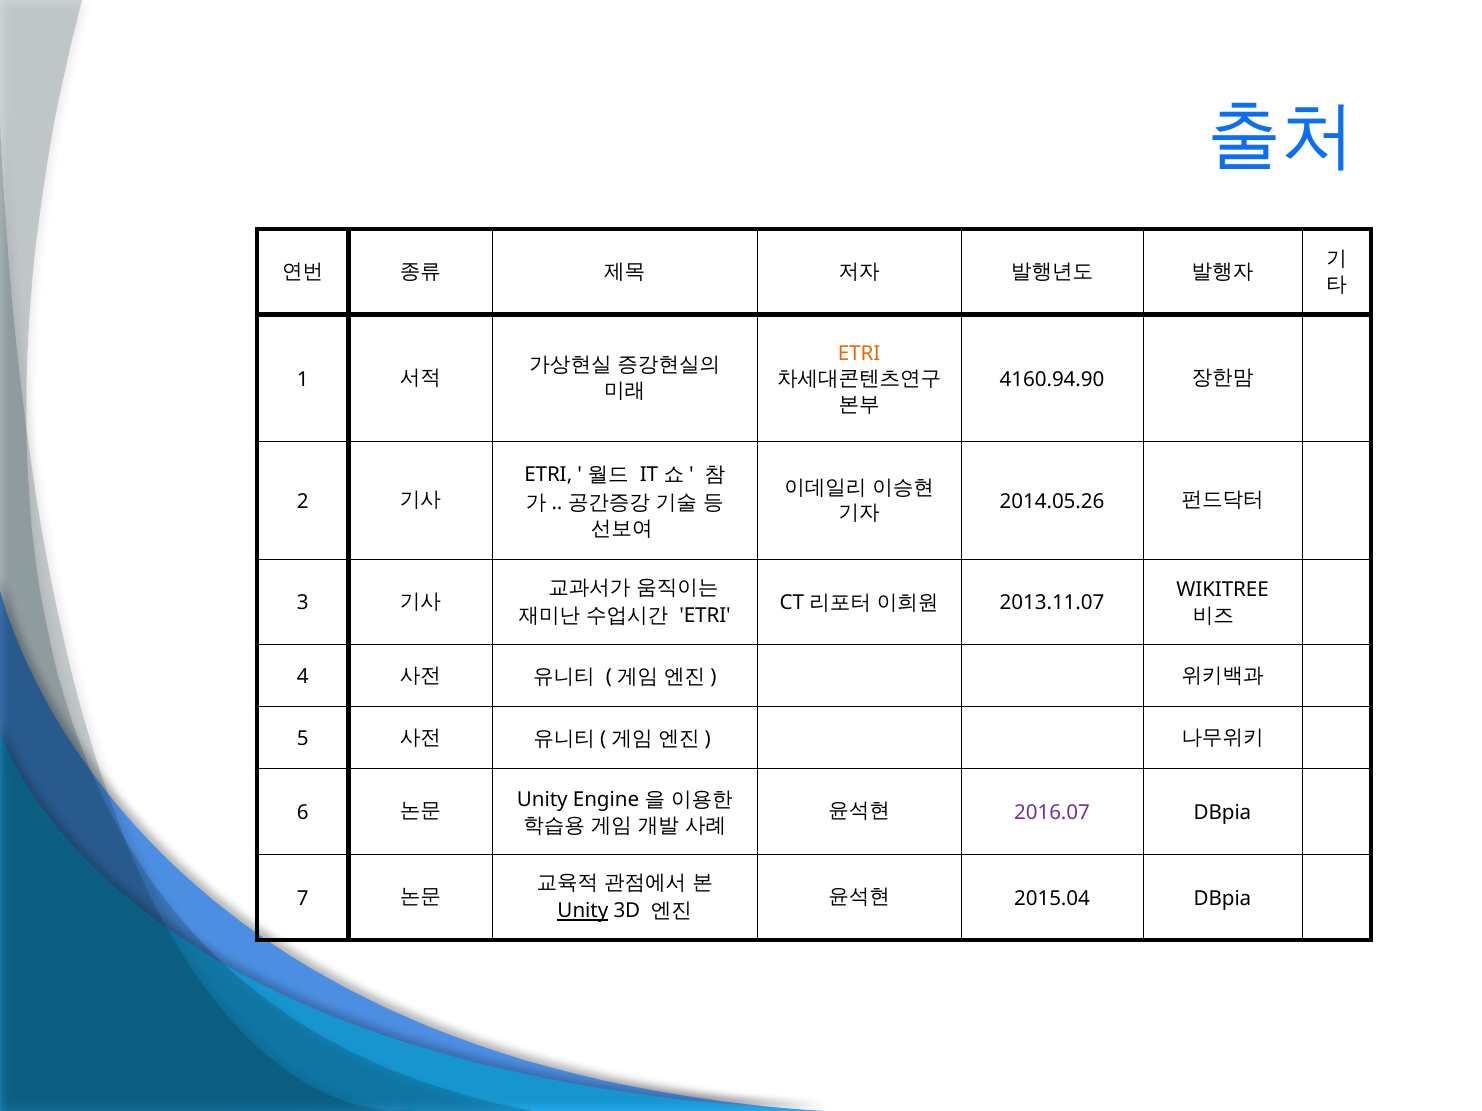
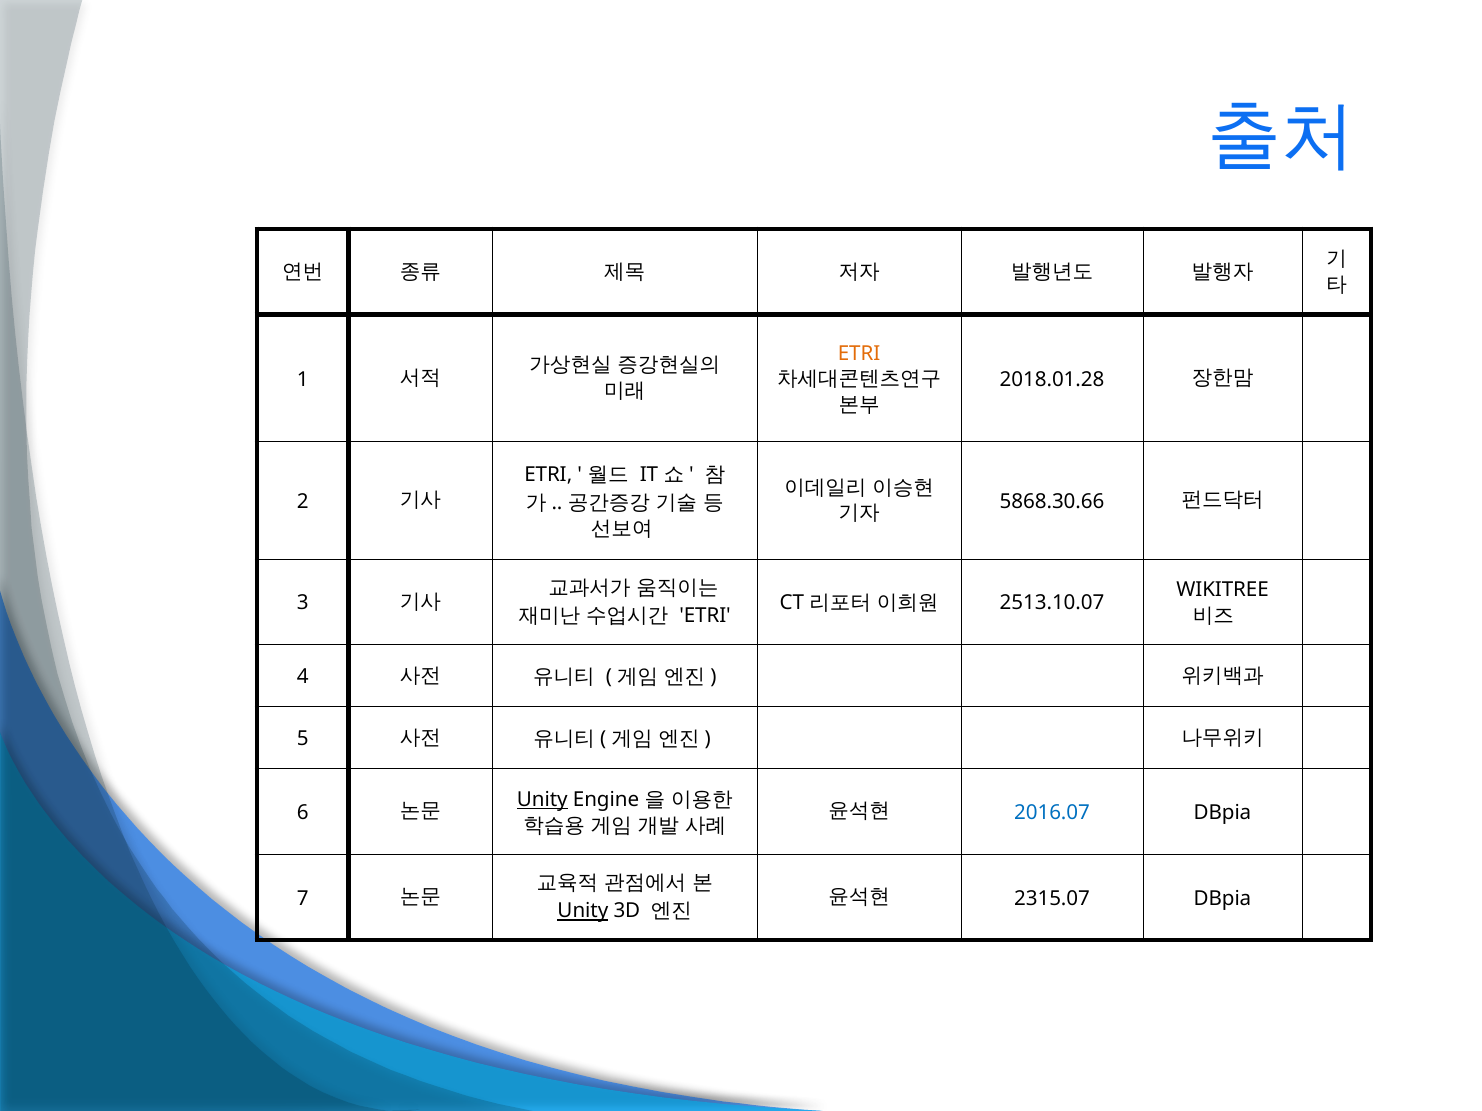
4160.94.90: 4160.94.90 -> 2018.01.28 (1052, 380)
2014.05.26: 2014.05.26 -> 5868.30.66 (1052, 502)
2013.11.07: 2013.11.07 -> 2513.10.07 (1052, 603)
2016.07 colour: purple -> blue (1052, 813)
Unity underline: none -> present (542, 800)
2015.04: 2015.04 -> 2315.07 (1052, 899)
